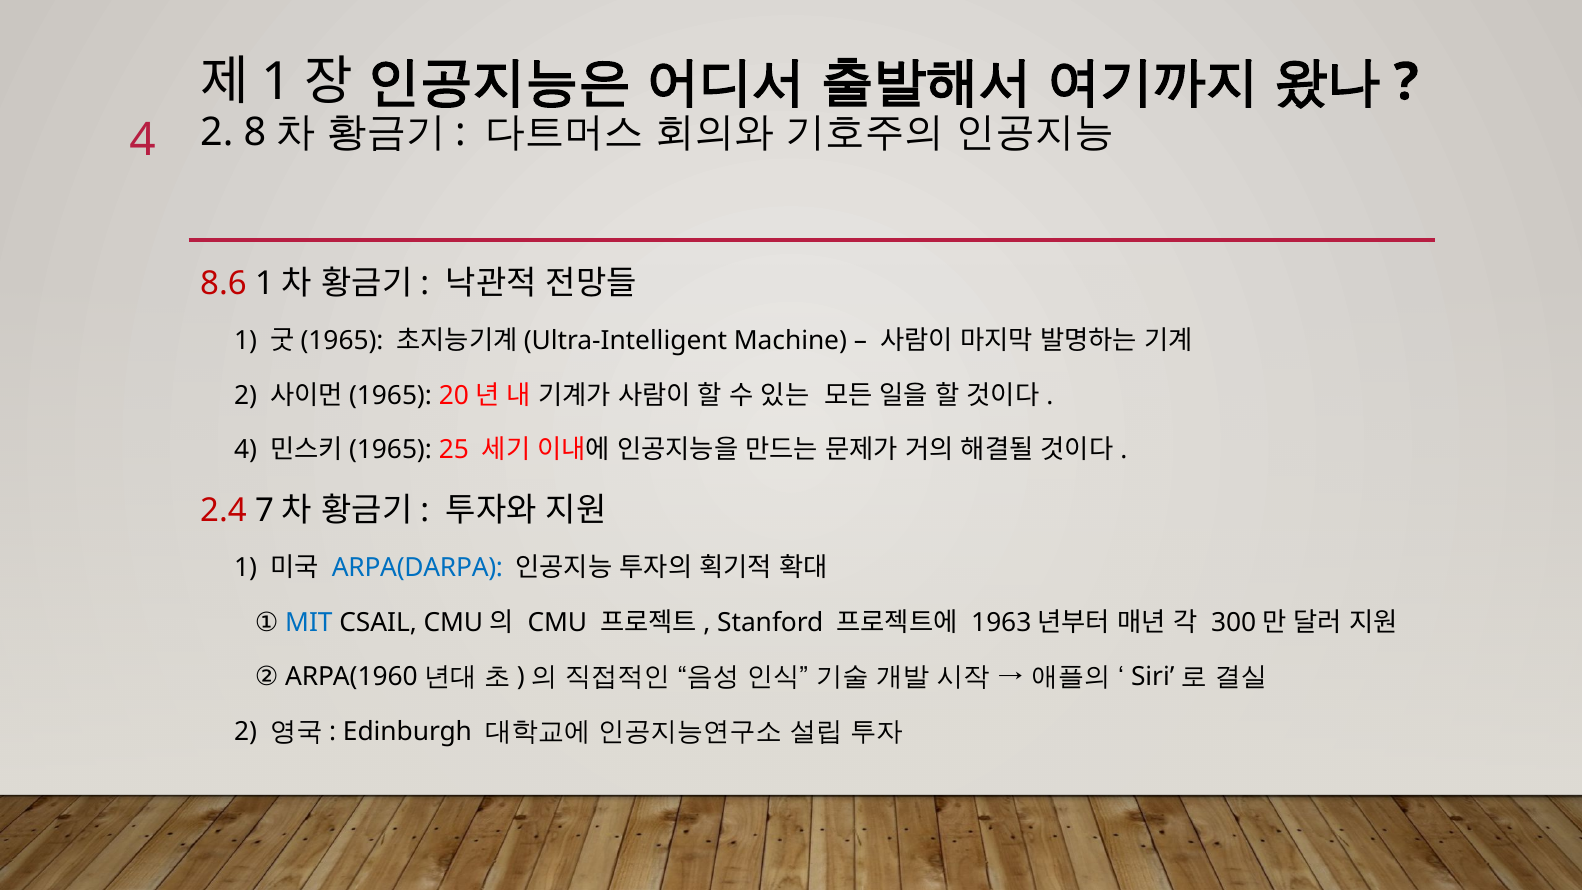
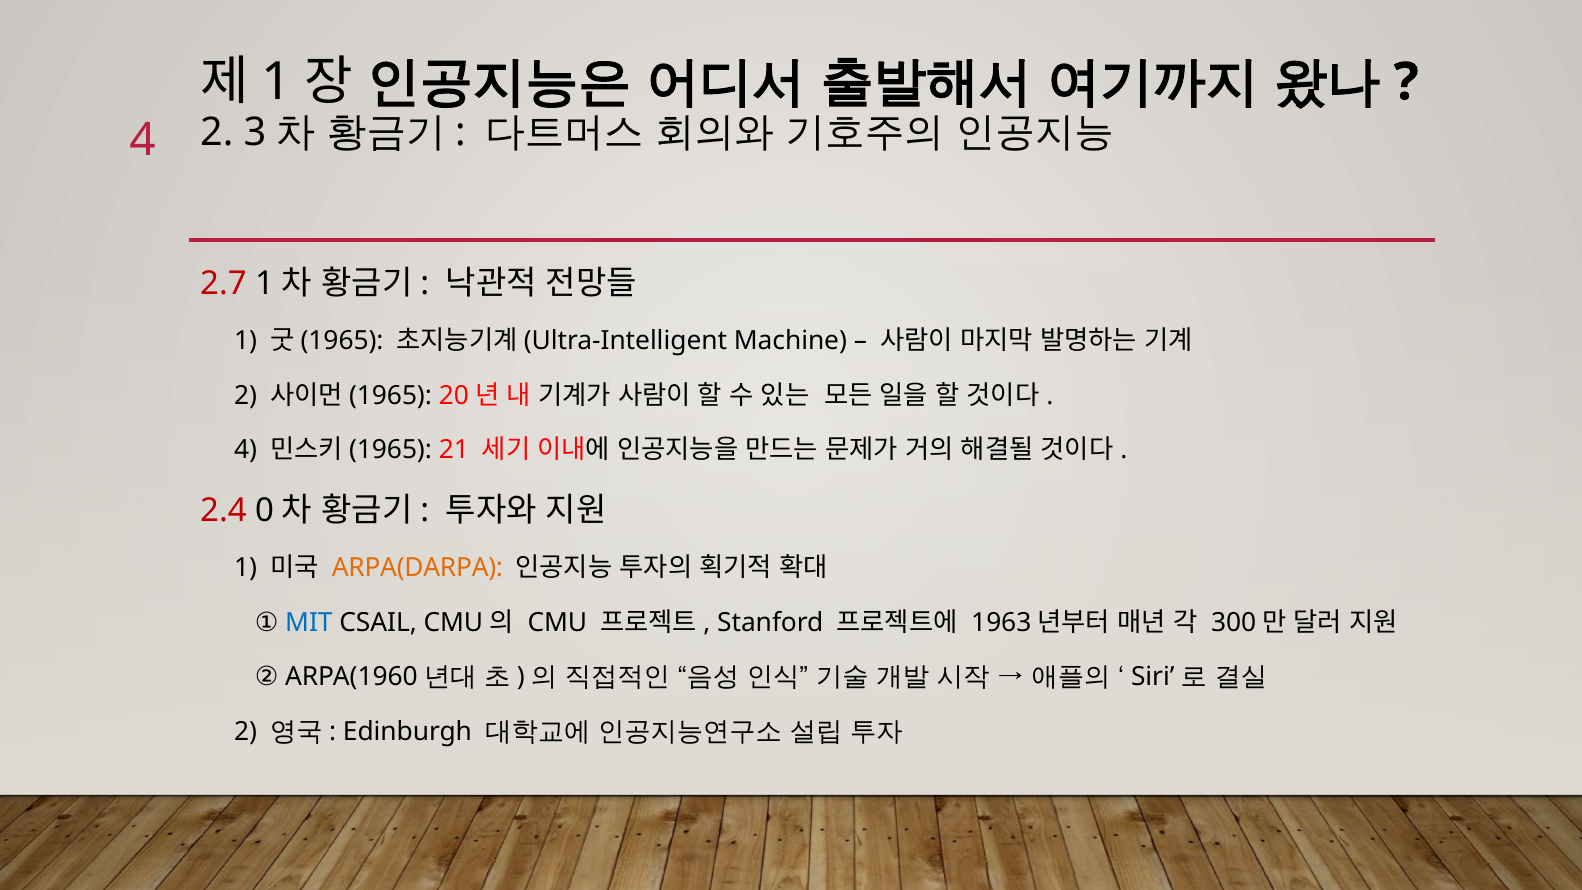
8: 8 -> 3 (255, 132)
8.6: 8.6 -> 2.7 (223, 283)
25: 25 -> 21 (454, 450)
7: 7 -> 0 (265, 510)
ARPA(DARPA colour: blue -> orange (417, 568)
